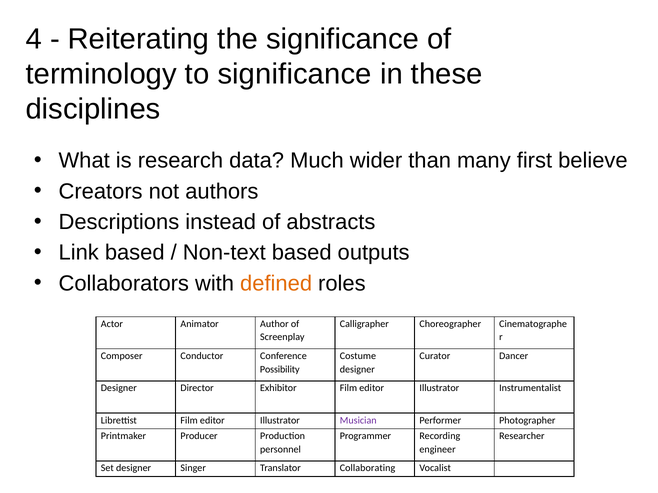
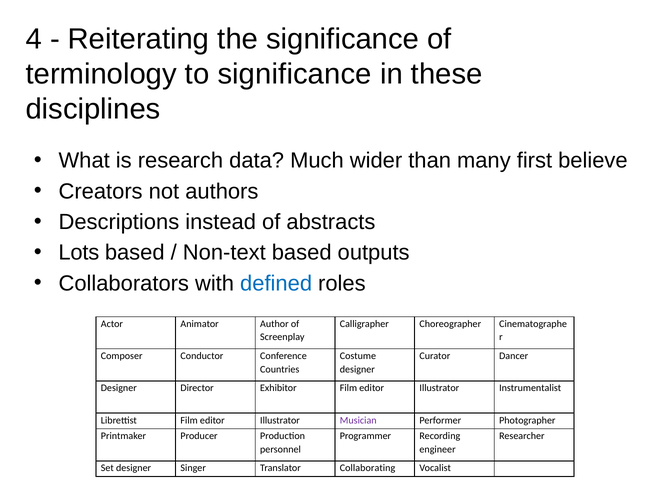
Link: Link -> Lots (79, 253)
defined colour: orange -> blue (276, 284)
Possibility: Possibility -> Countries (280, 370)
